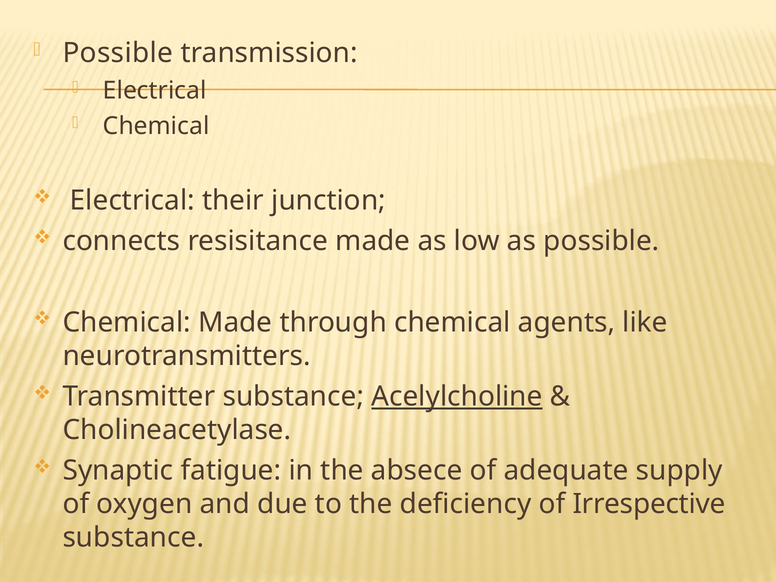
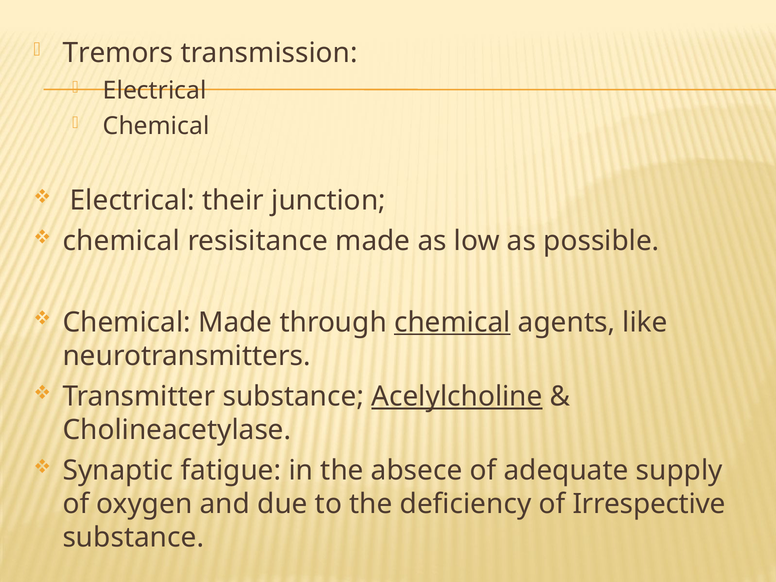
Possible: Possible -> Tremors (118, 53)
connects: connects -> chemical (121, 241)
chemical underline: none -> present (452, 322)
